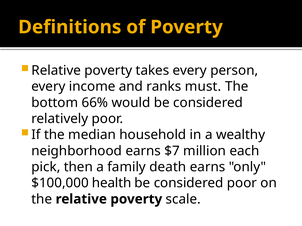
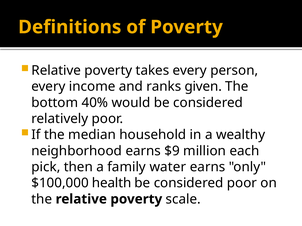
must: must -> given (203, 87)
66%: 66% -> 40% (95, 103)
$7: $7 -> $9 (172, 151)
death: death -> water (168, 167)
